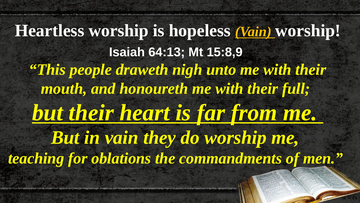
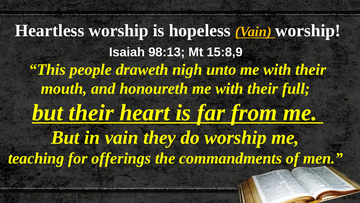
64:13: 64:13 -> 98:13 (167, 52)
oblations: oblations -> offerings (121, 158)
